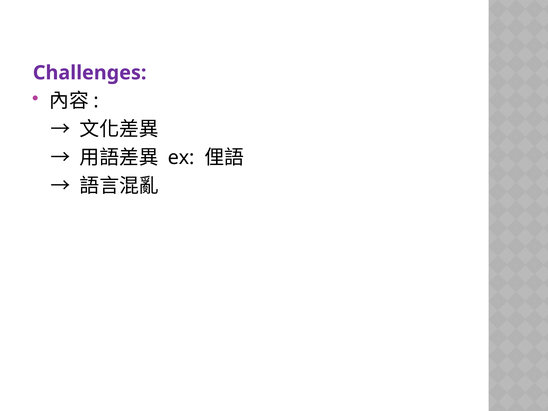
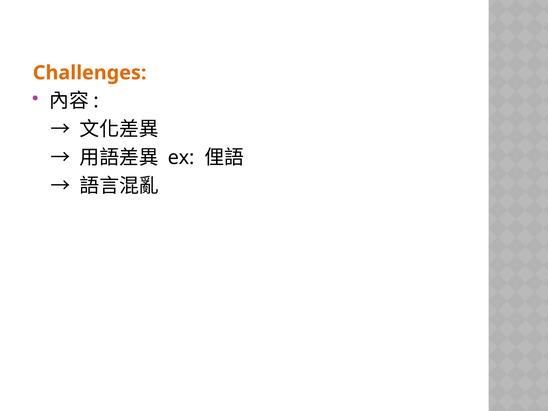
Challenges colour: purple -> orange (90, 73)
